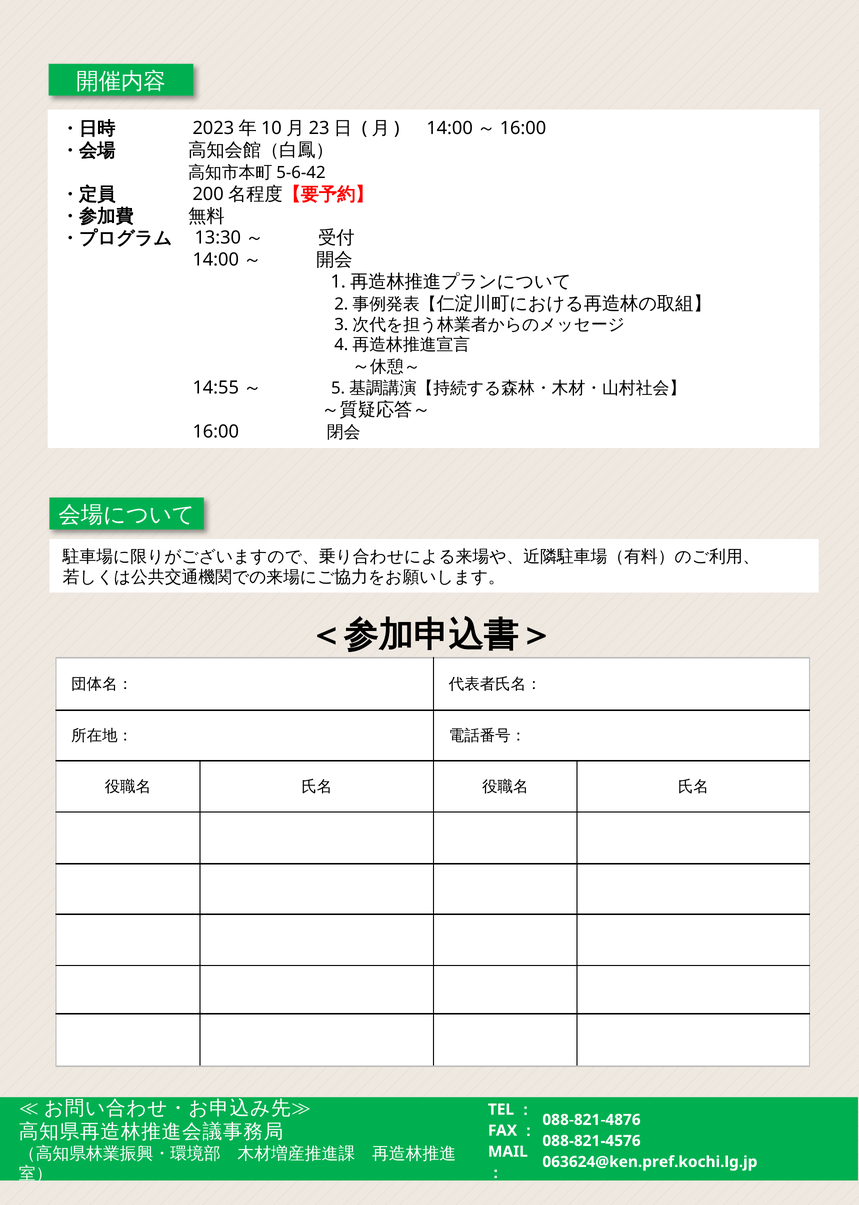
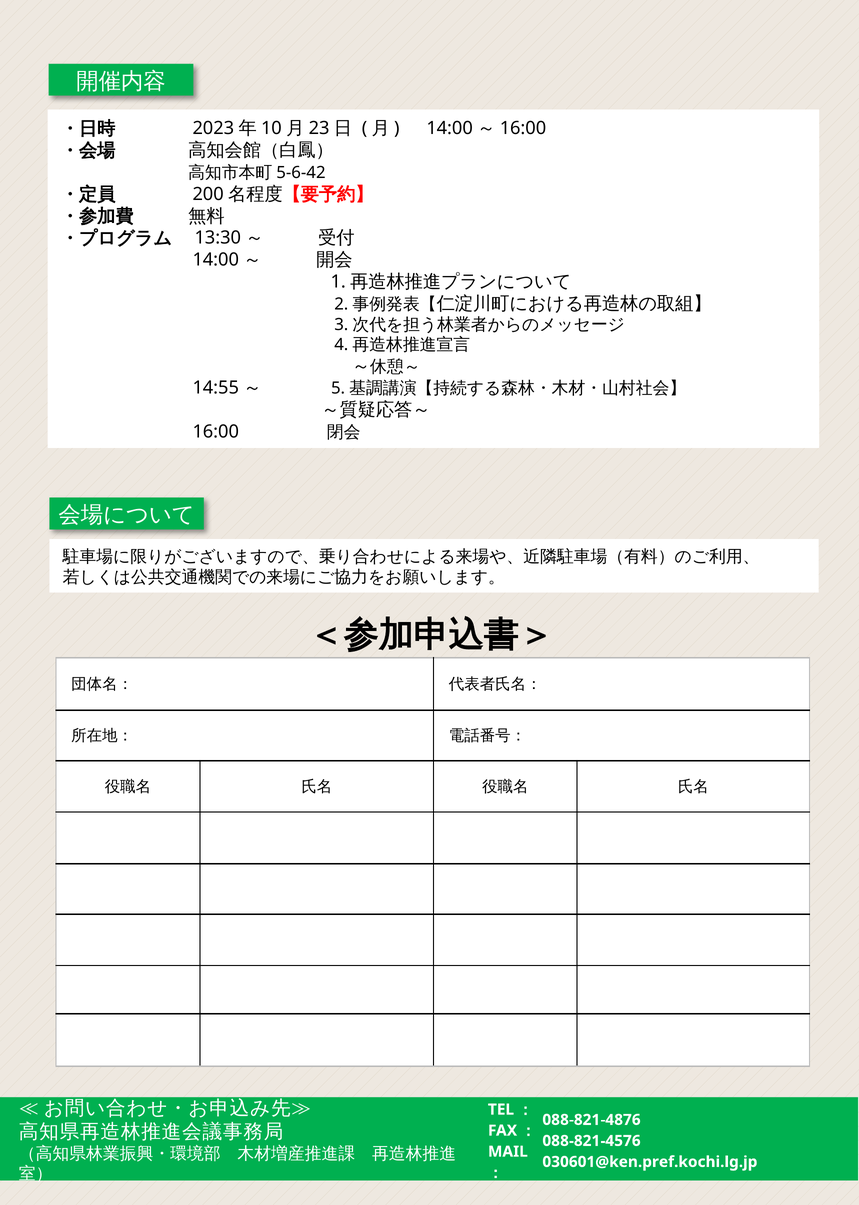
063624@ken.pref.kochi.lg.jp: 063624@ken.pref.kochi.lg.jp -> 030601@ken.pref.kochi.lg.jp (650, 1162)
